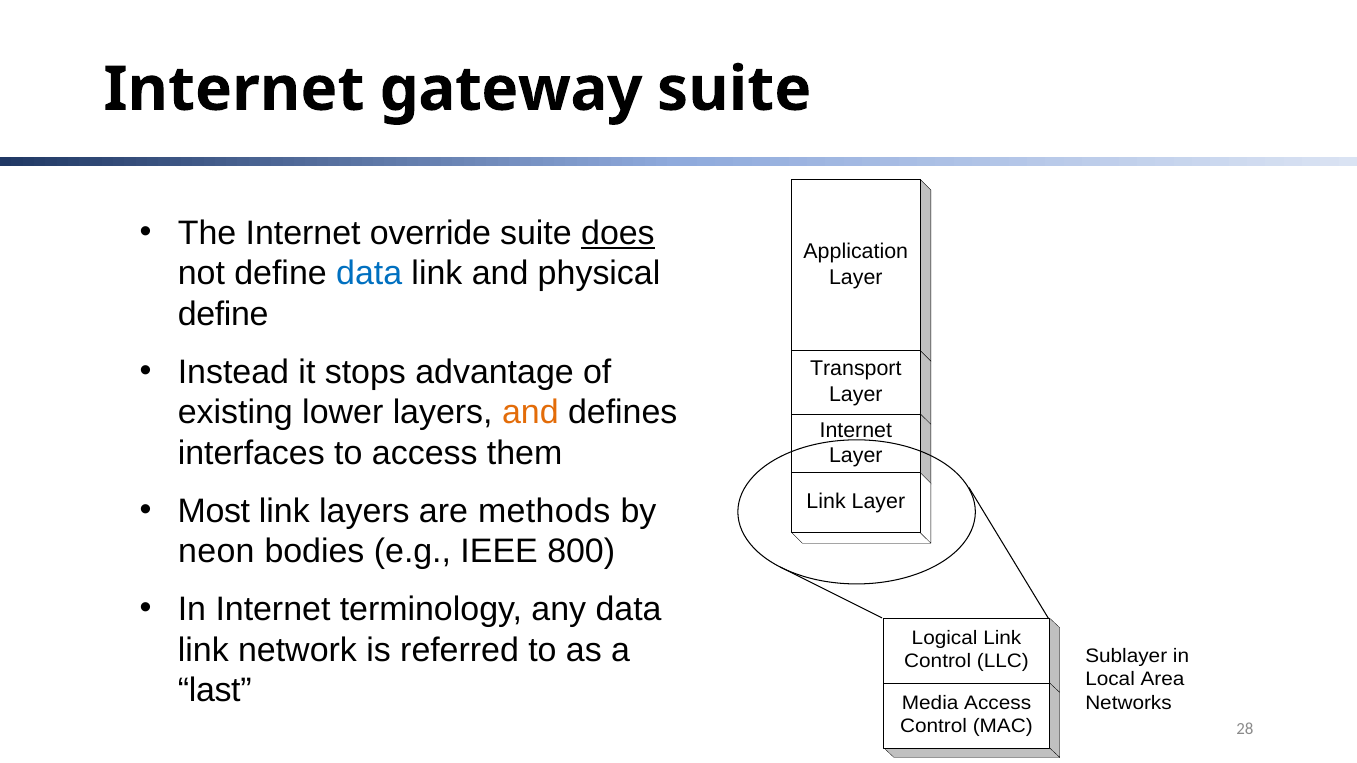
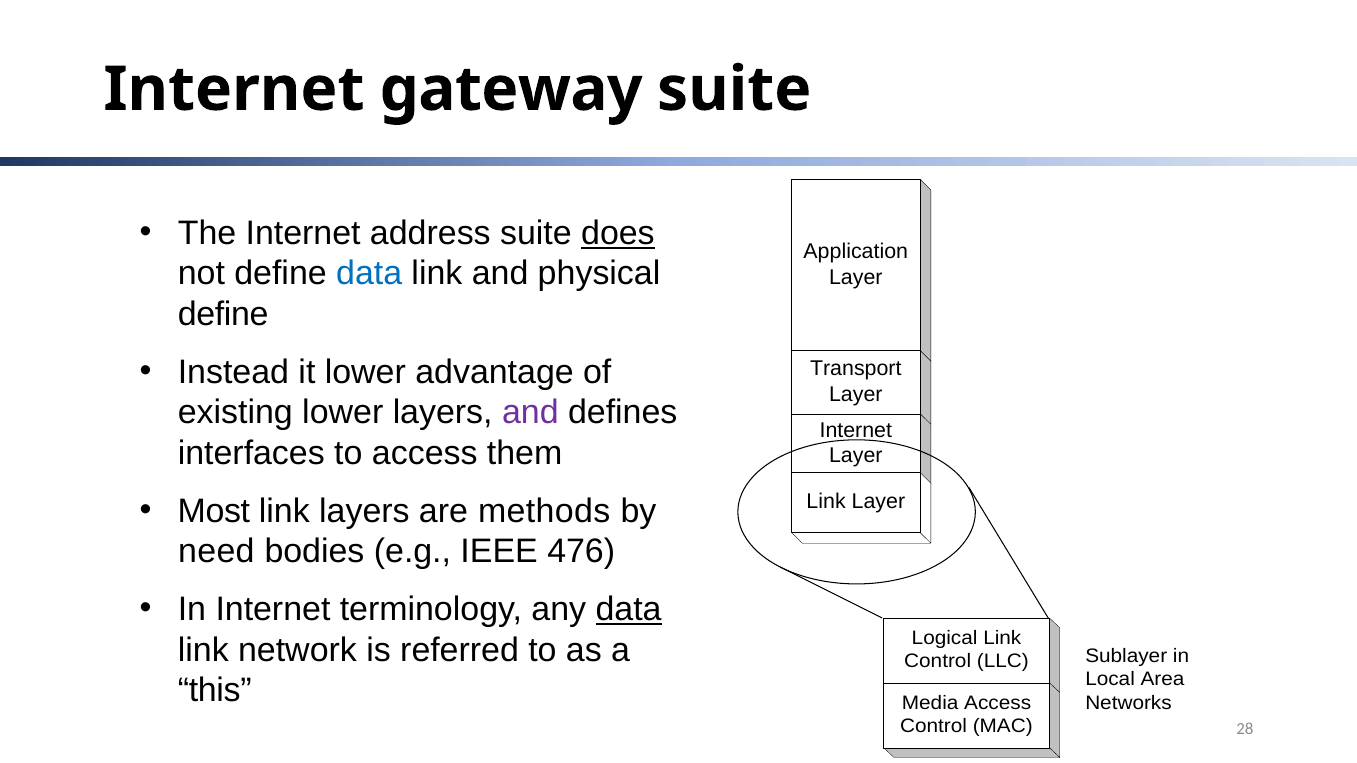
override: override -> address (430, 233)
it stops: stops -> lower (365, 372)
and colour: orange -> purple (530, 413)
neon: neon -> need (216, 552)
800: 800 -> 476 (581, 552)
data underline: none -> present (629, 610)
last: last -> this (215, 691)
